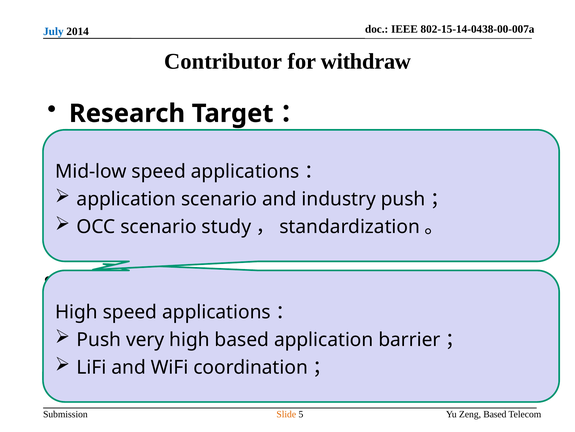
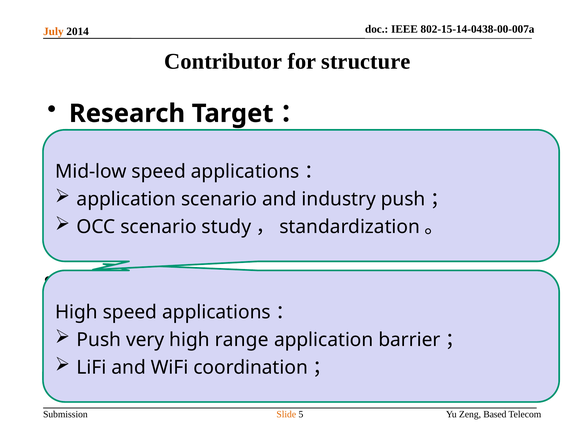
July colour: blue -> orange (53, 32)
withdraw: withdraw -> structure (366, 61)
high based: based -> range (242, 339)
